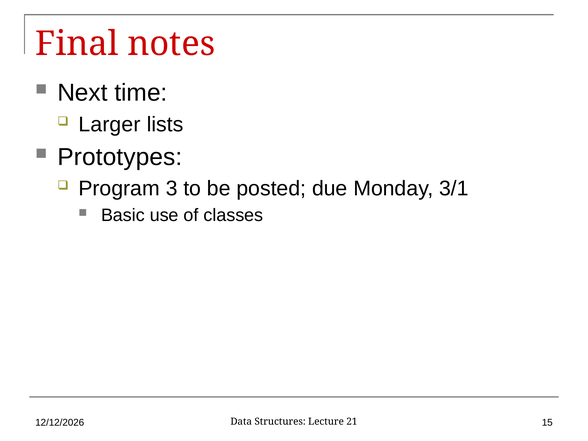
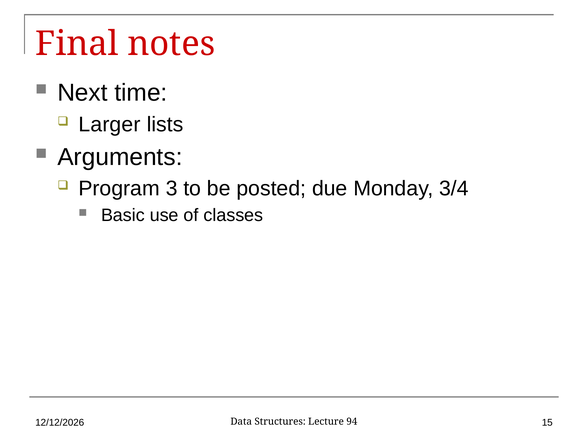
Prototypes: Prototypes -> Arguments (120, 157)
3/1: 3/1 -> 3/4 (454, 188)
21: 21 -> 94 (352, 421)
